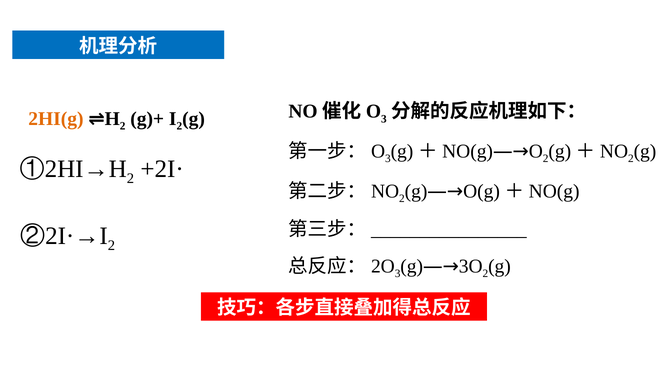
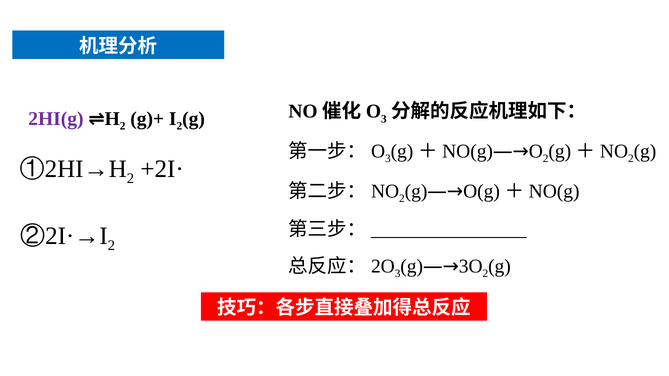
2HI(g colour: orange -> purple (56, 119)
